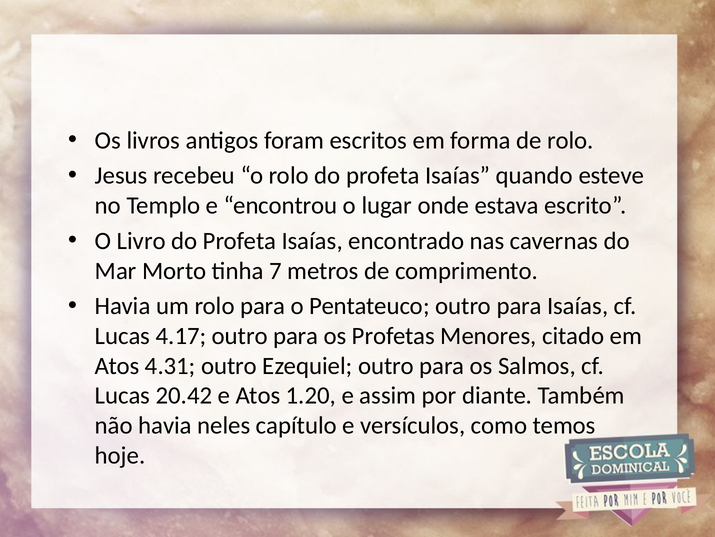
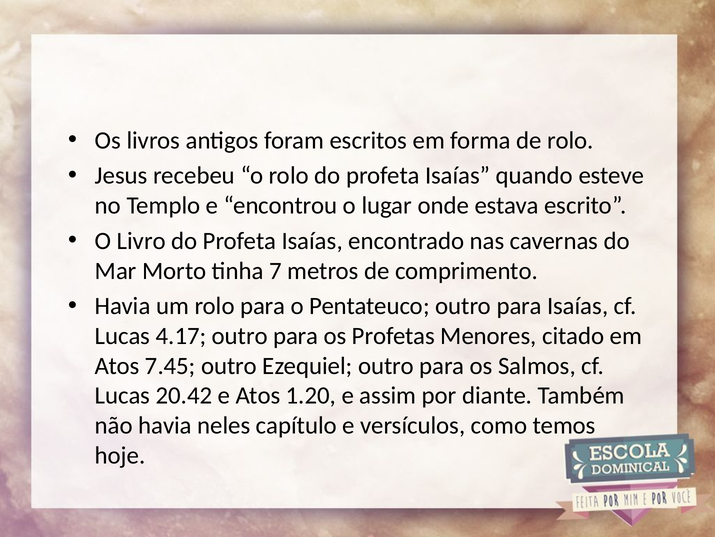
4.31: 4.31 -> 7.45 (170, 365)
